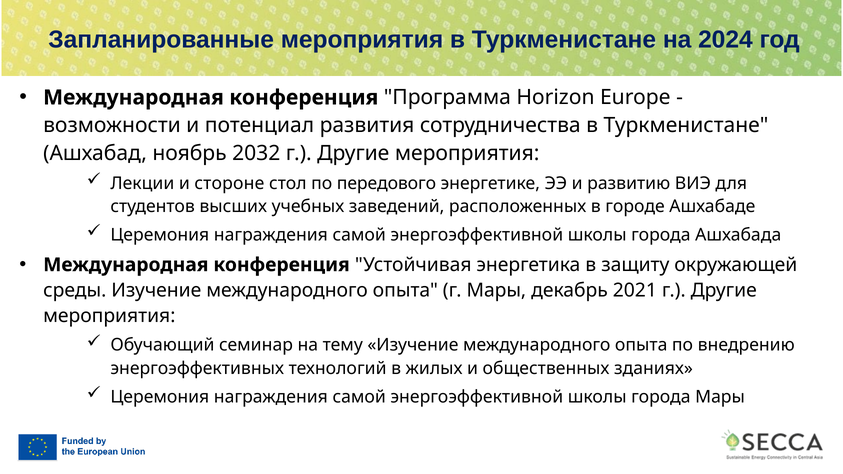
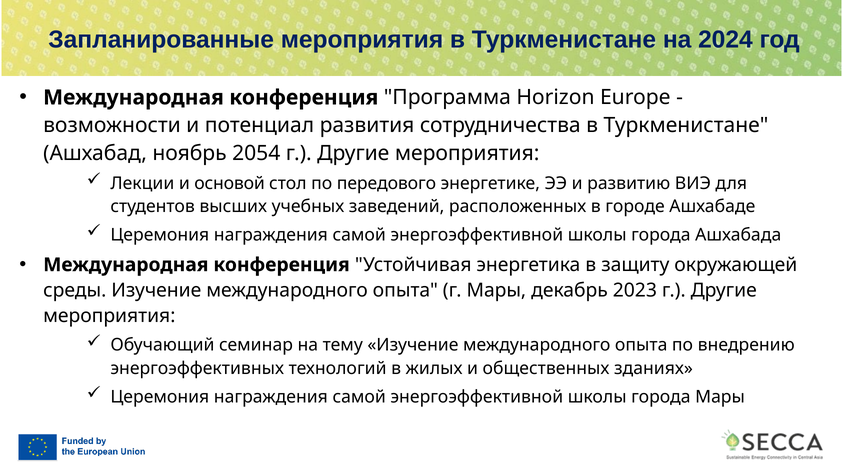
2032: 2032 -> 2054 (256, 153)
стороне: стороне -> основой (230, 183)
2021: 2021 -> 2023 (635, 290)
